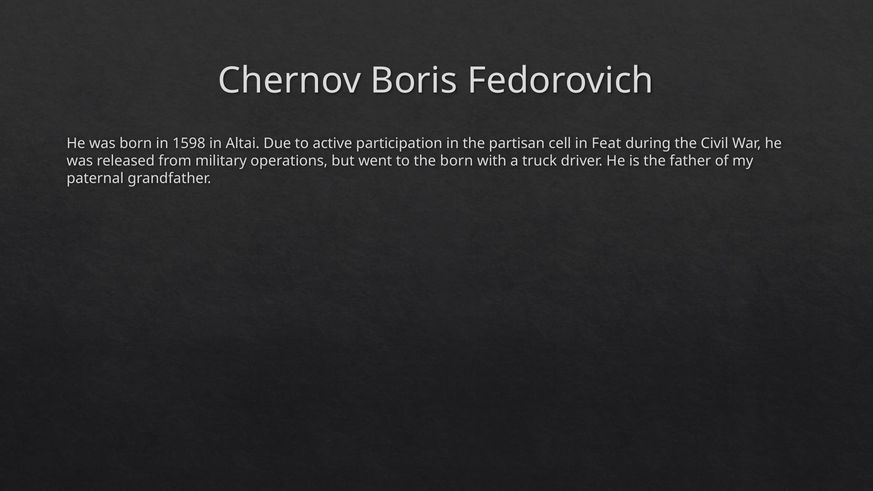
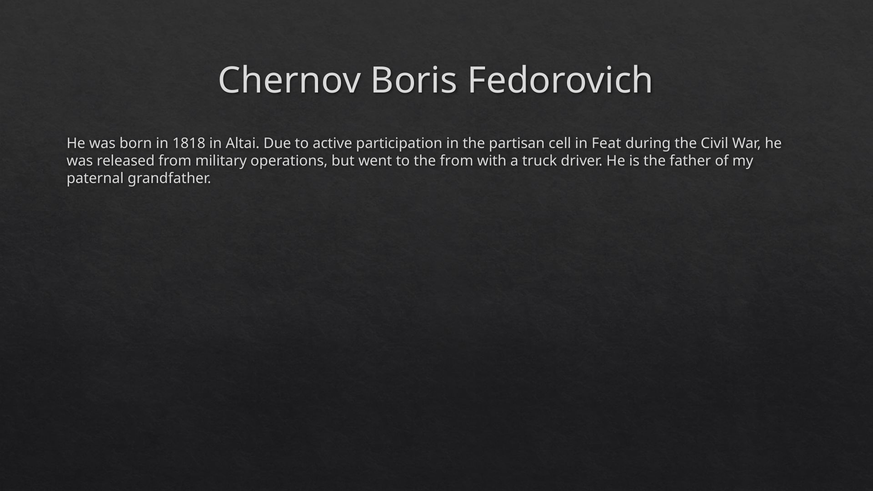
1598: 1598 -> 1818 (189, 144)
the born: born -> from (457, 161)
